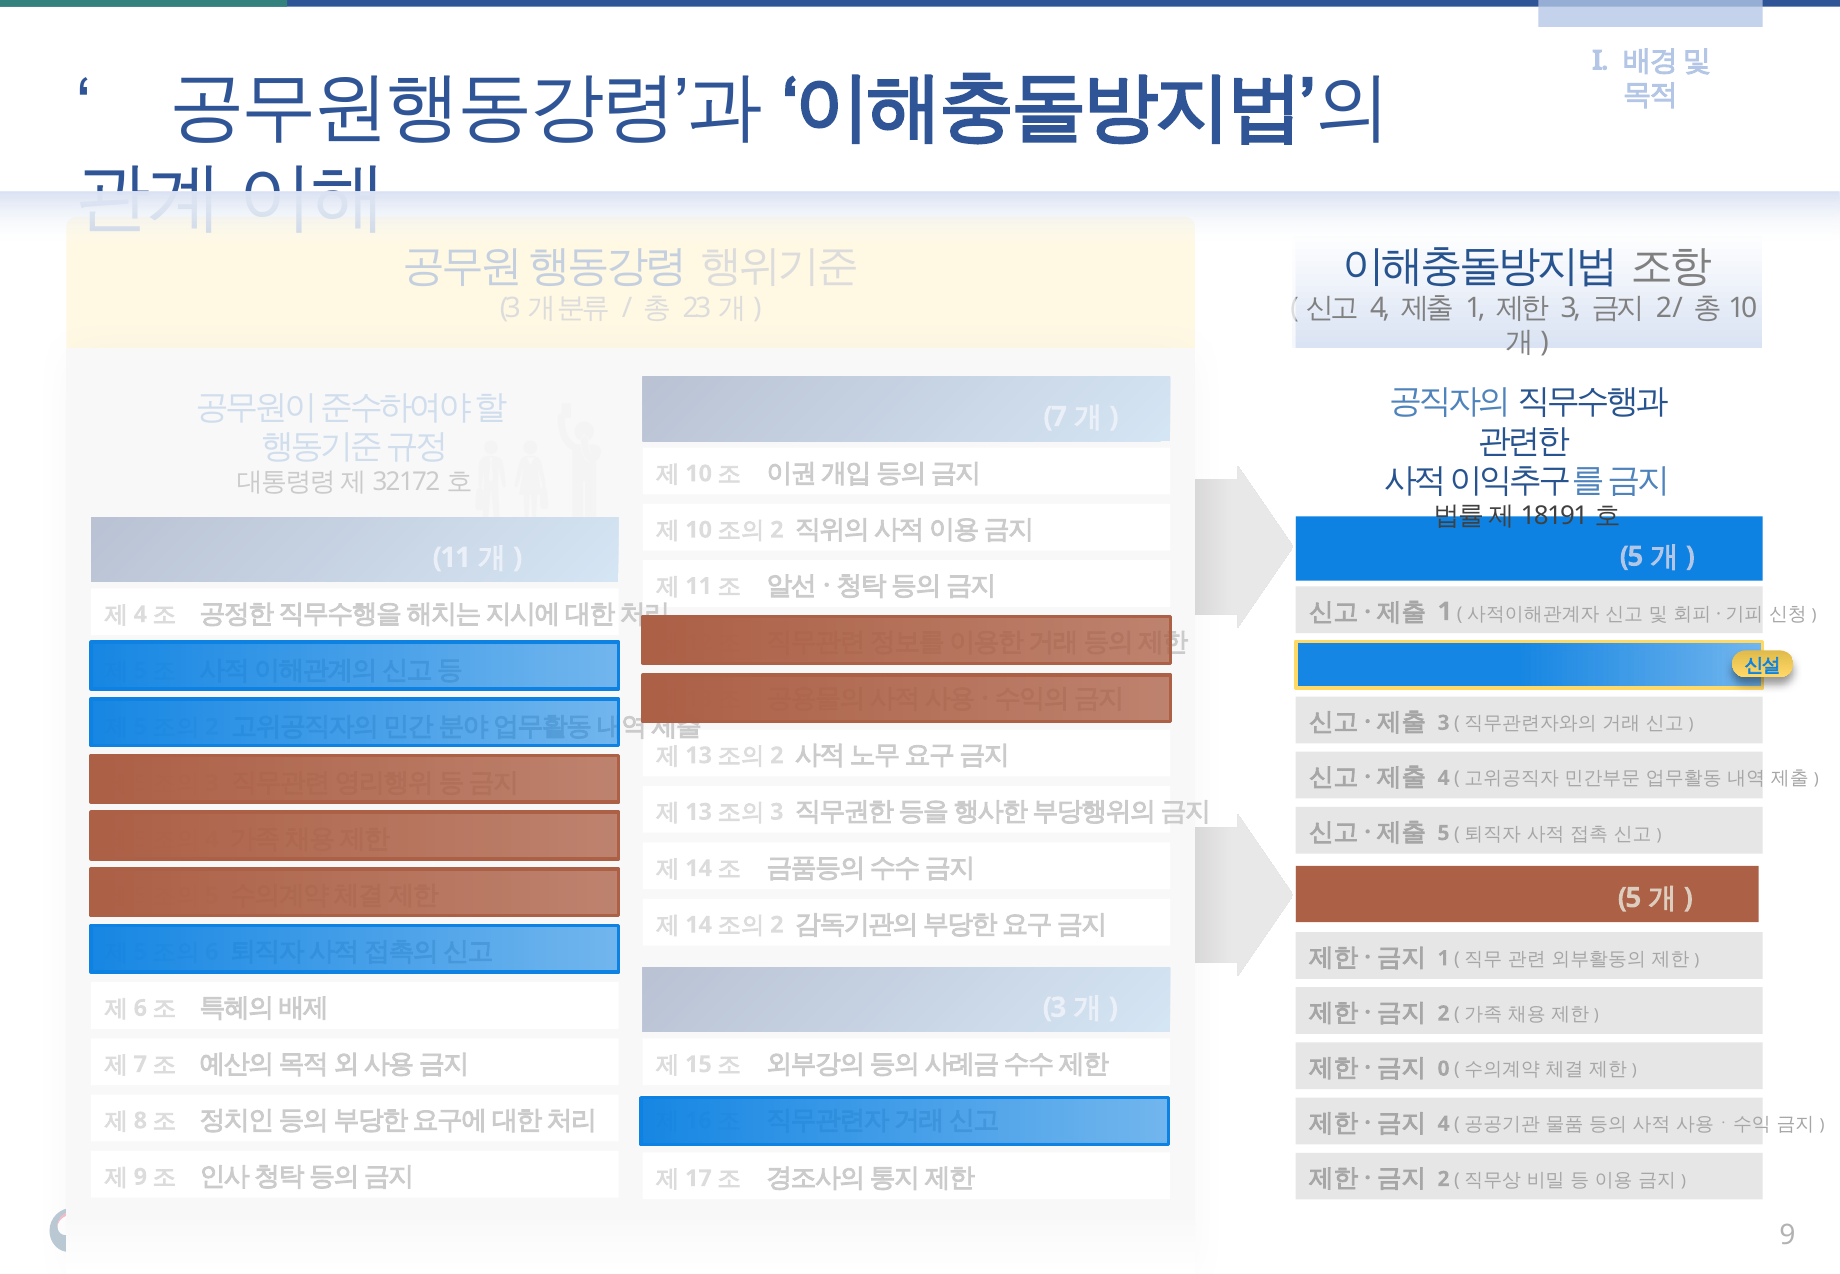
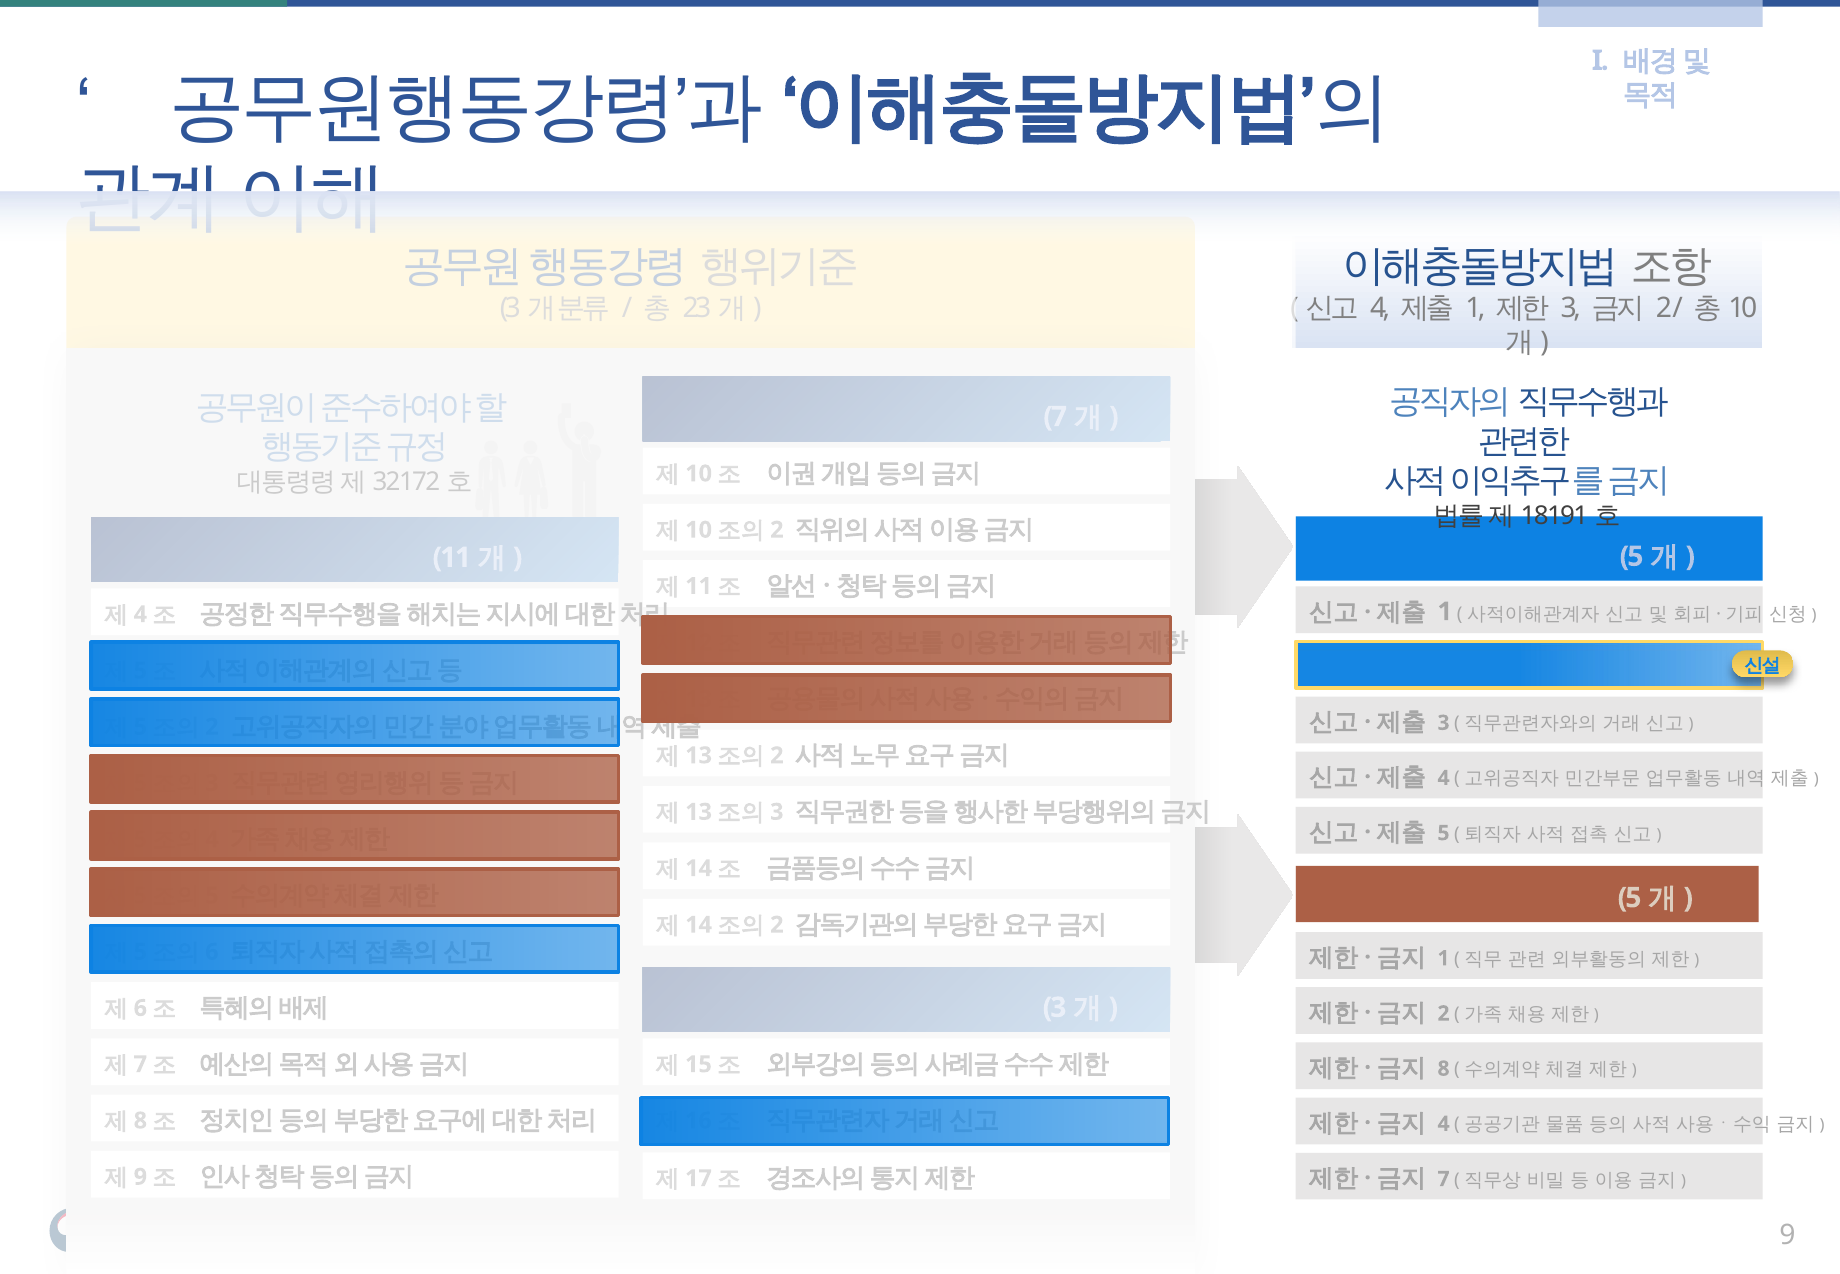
0: 0 -> 8 (1444, 1069)
2: 2 -> 7 (1444, 1179)
